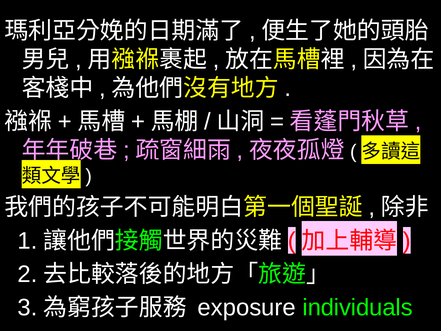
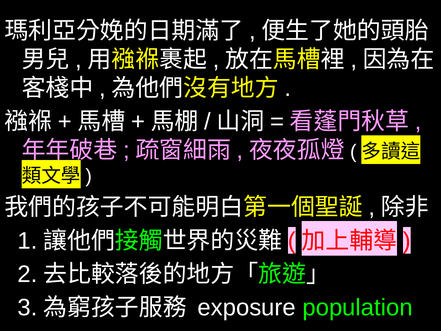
individuals: individuals -> population (358, 308)
